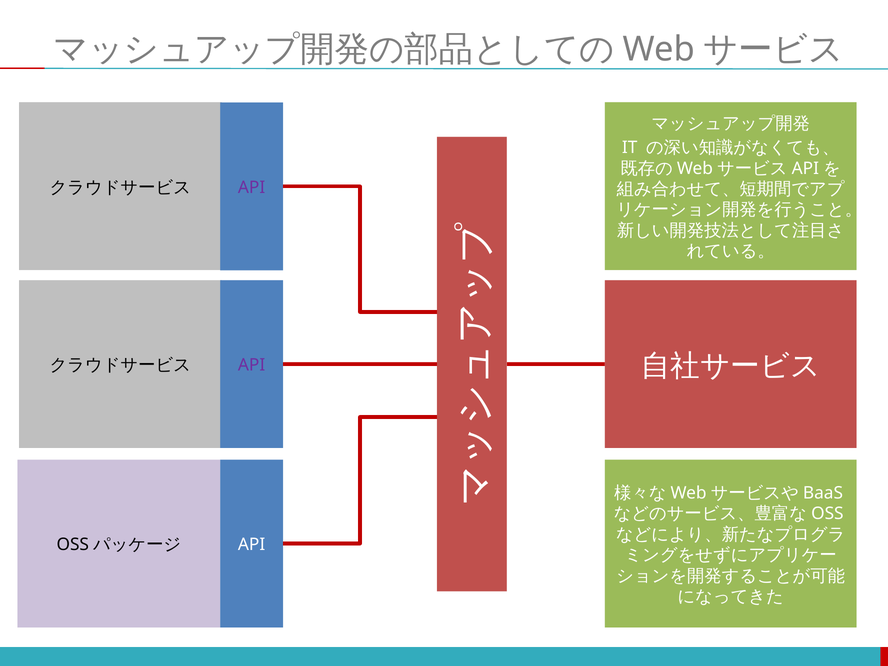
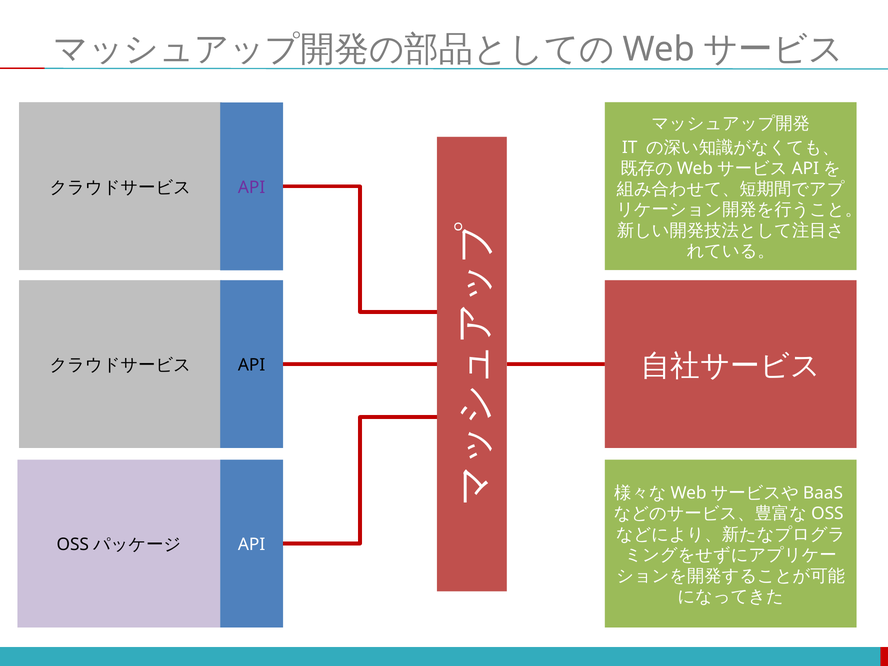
API colour: purple -> black (252, 365)
